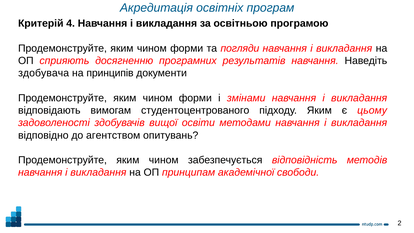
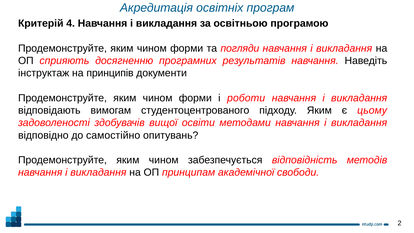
здобувача: здобувача -> інструктаж (44, 73)
змінами: змінами -> роботи (246, 98)
агентством: агентством -> самостійно (113, 135)
